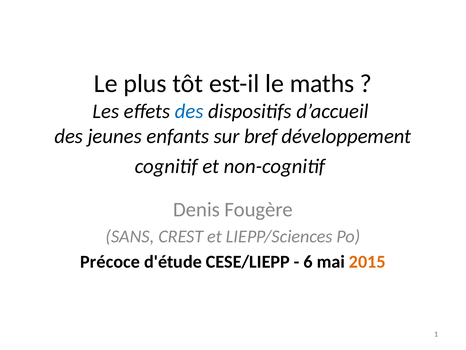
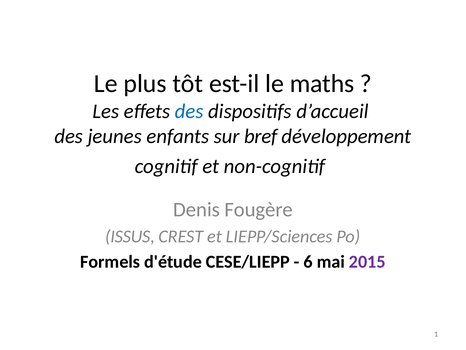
SANS: SANS -> ISSUS (130, 236)
Précoce: Précoce -> Formels (110, 261)
2015 colour: orange -> purple (367, 261)
